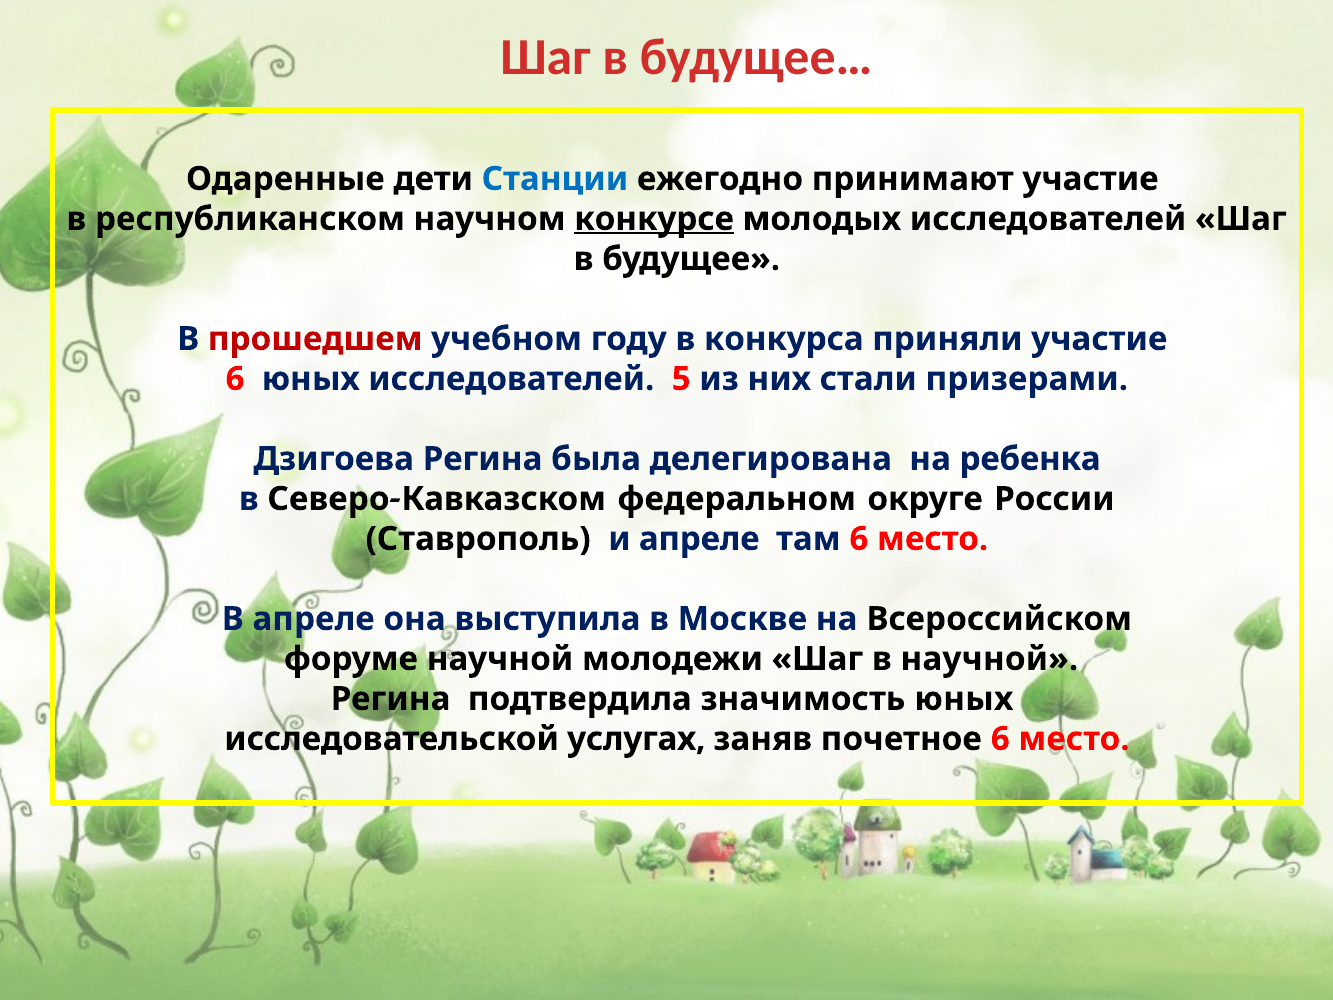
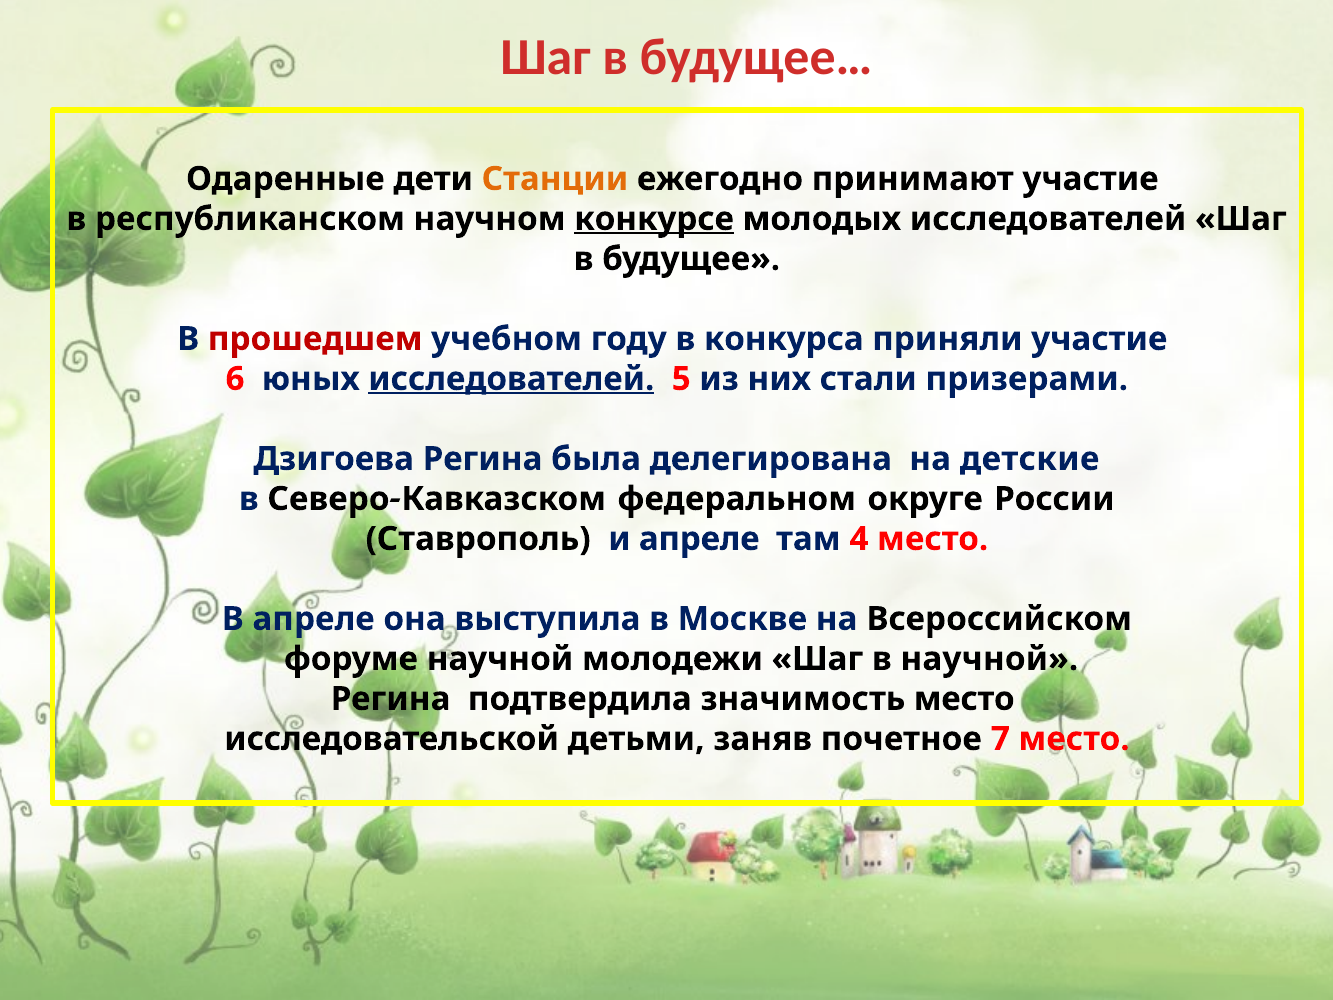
Станции colour: blue -> orange (555, 179)
исследователей underline: none -> present (511, 379)
ребенка: ребенка -> детские (1030, 459)
там 6: 6 -> 4 (859, 539)
значимость юных: юных -> место (964, 699)
услугах: услугах -> детьми (636, 739)
почетное 6: 6 -> 7 (1000, 739)
